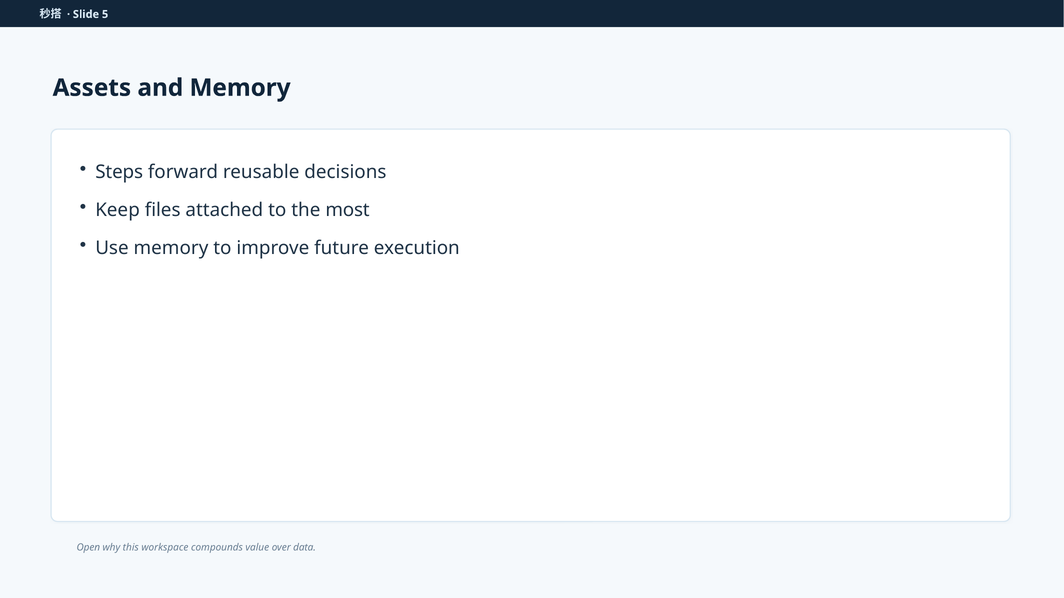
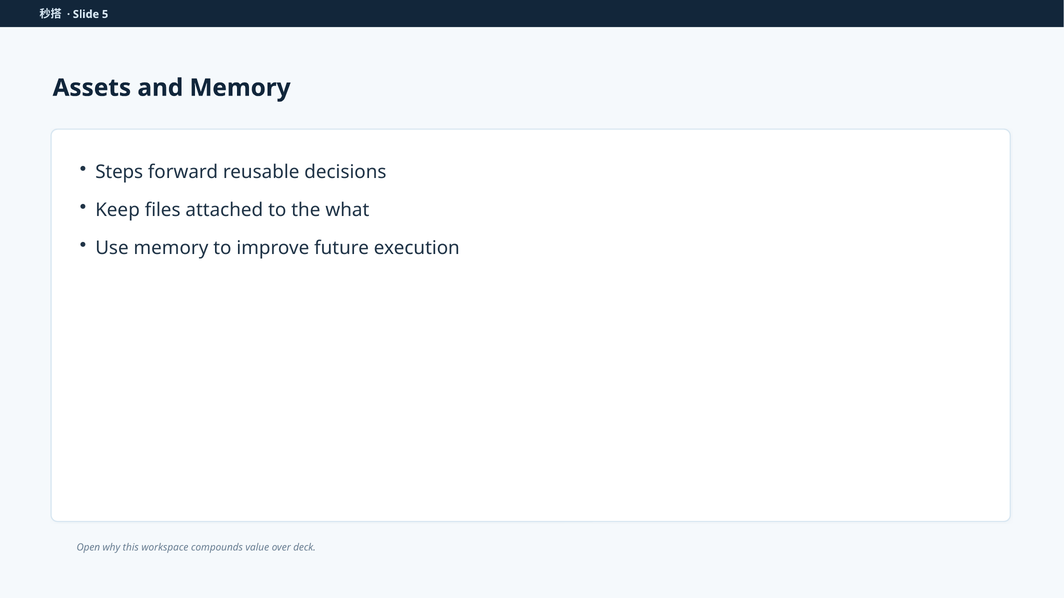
most: most -> what (347, 210)
data: data -> deck (305, 548)
